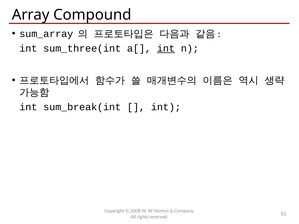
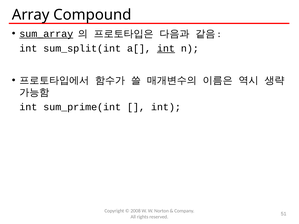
sum_array underline: none -> present (46, 34)
sum_three(int: sum_three(int -> sum_split(int (82, 48)
sum_break(int: sum_break(int -> sum_prime(int (82, 107)
